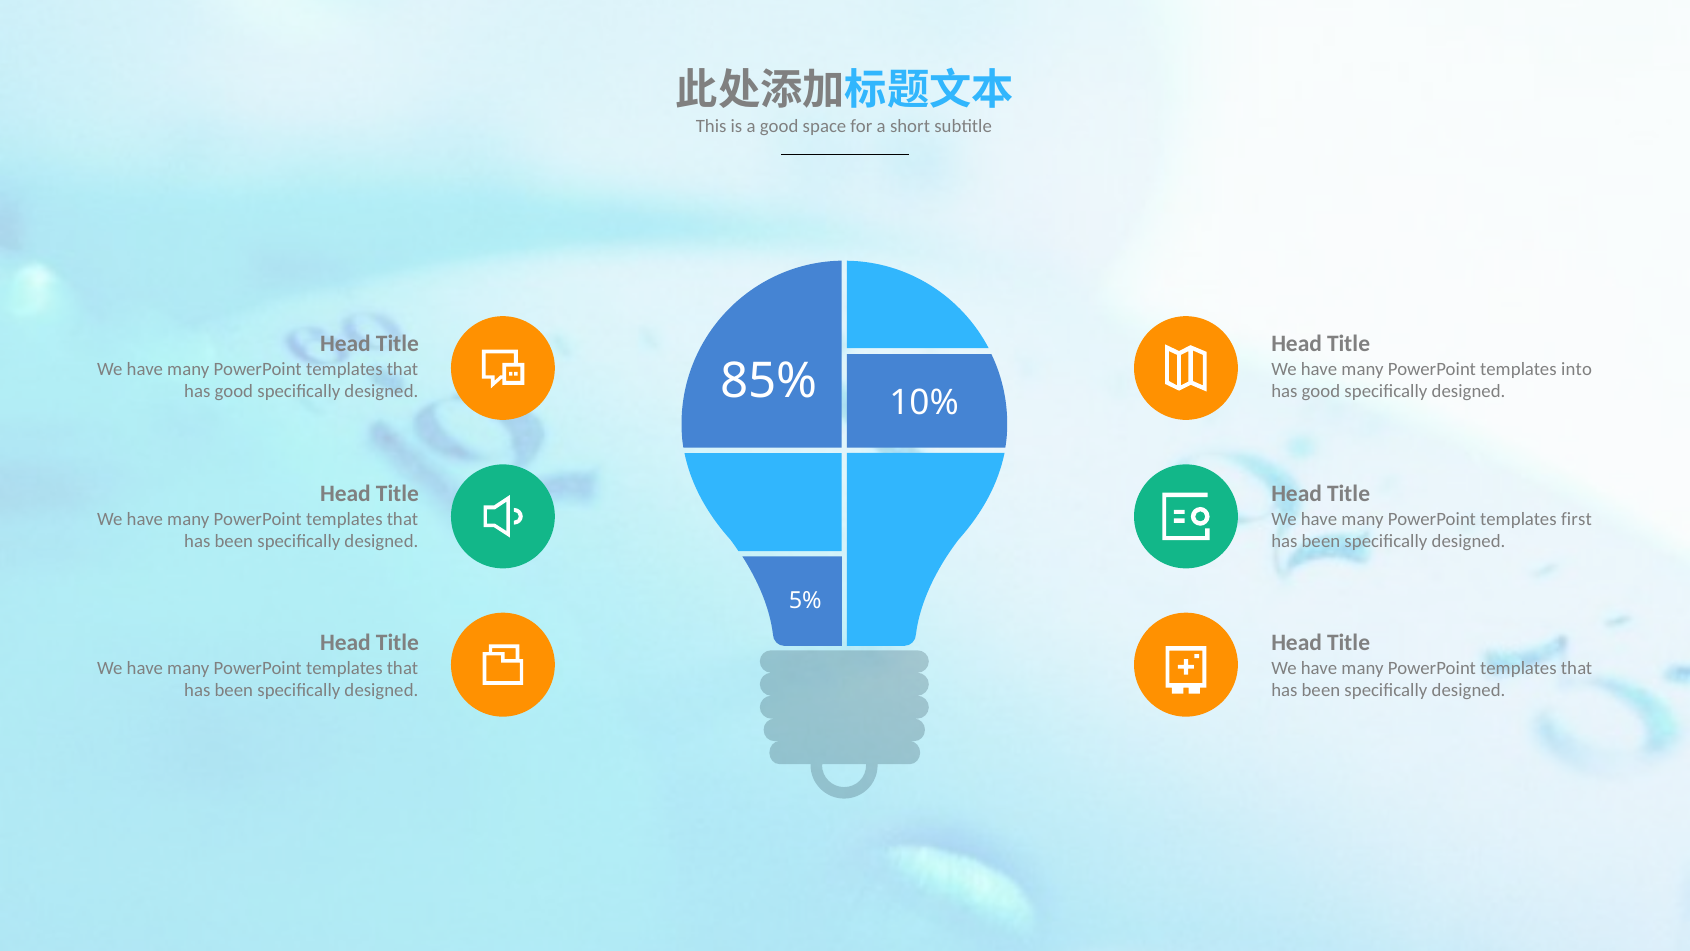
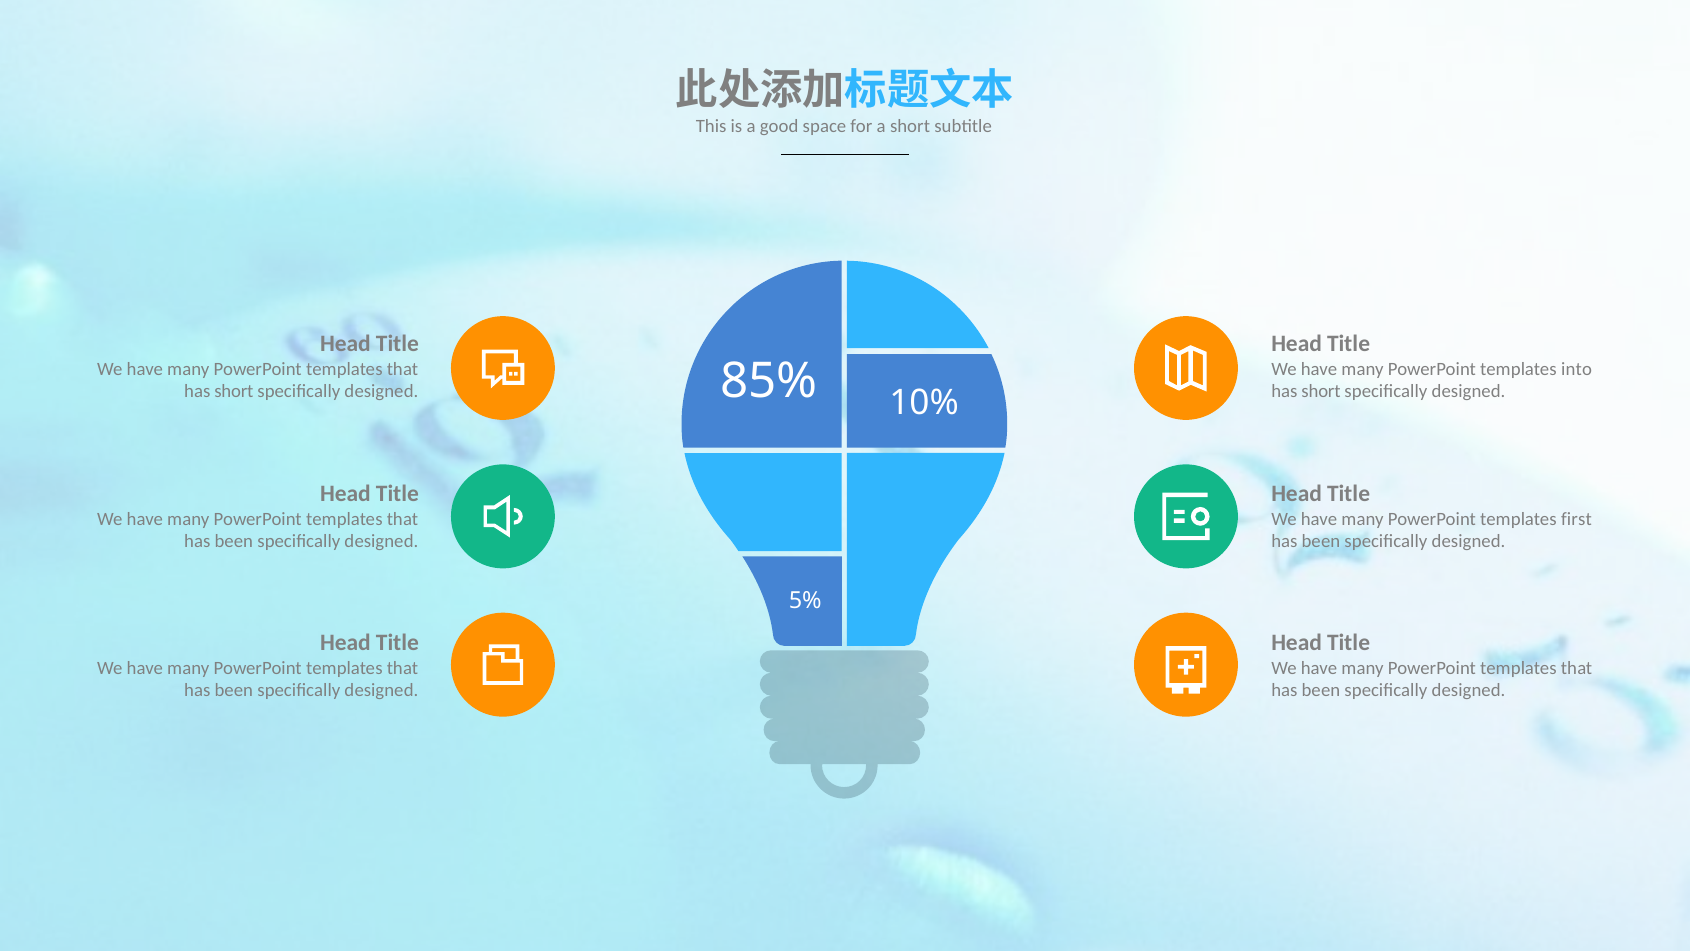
good: good -> short (234, 392)
good: good -> short (1321, 392)
